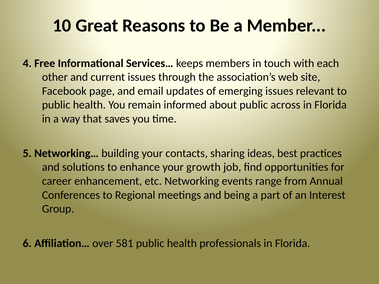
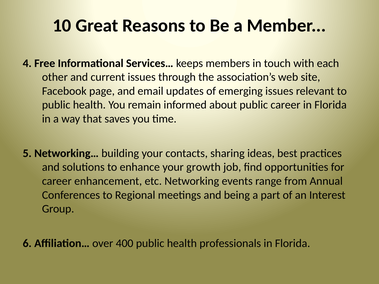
public across: across -> career (285, 105)
581: 581 -> 400 (125, 244)
